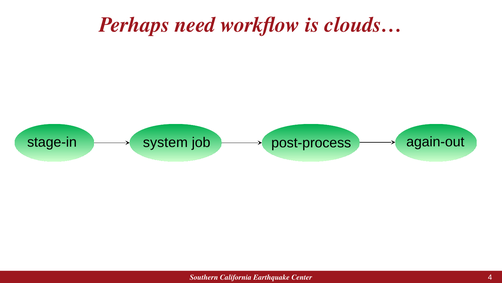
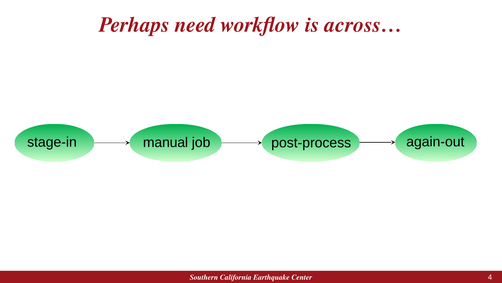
clouds…: clouds… -> across… (364, 25)
system: system -> manual (166, 142)
